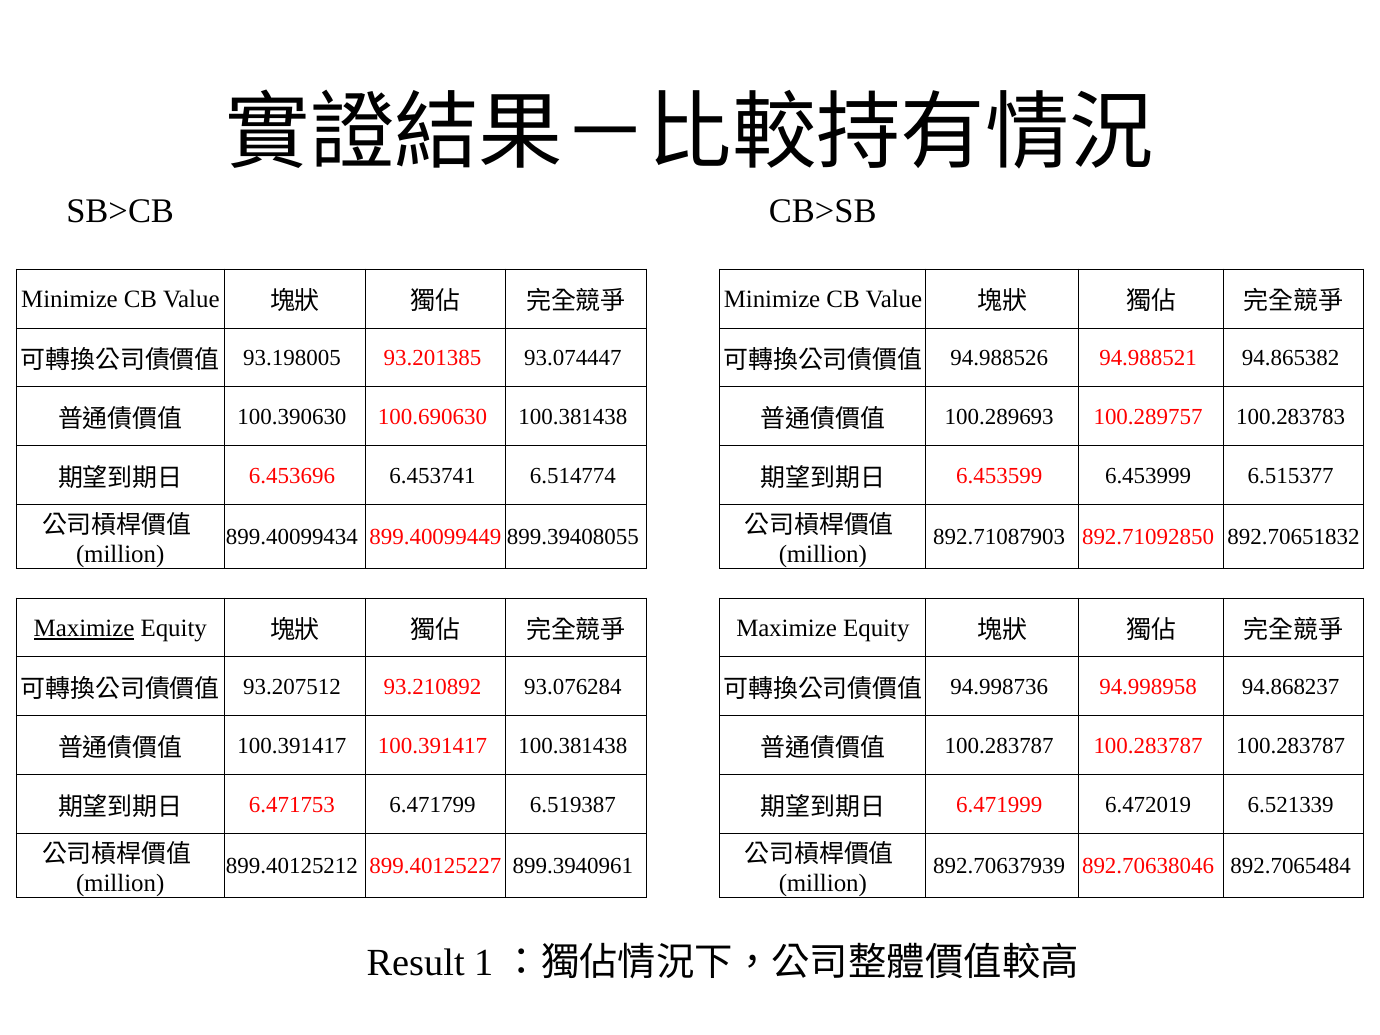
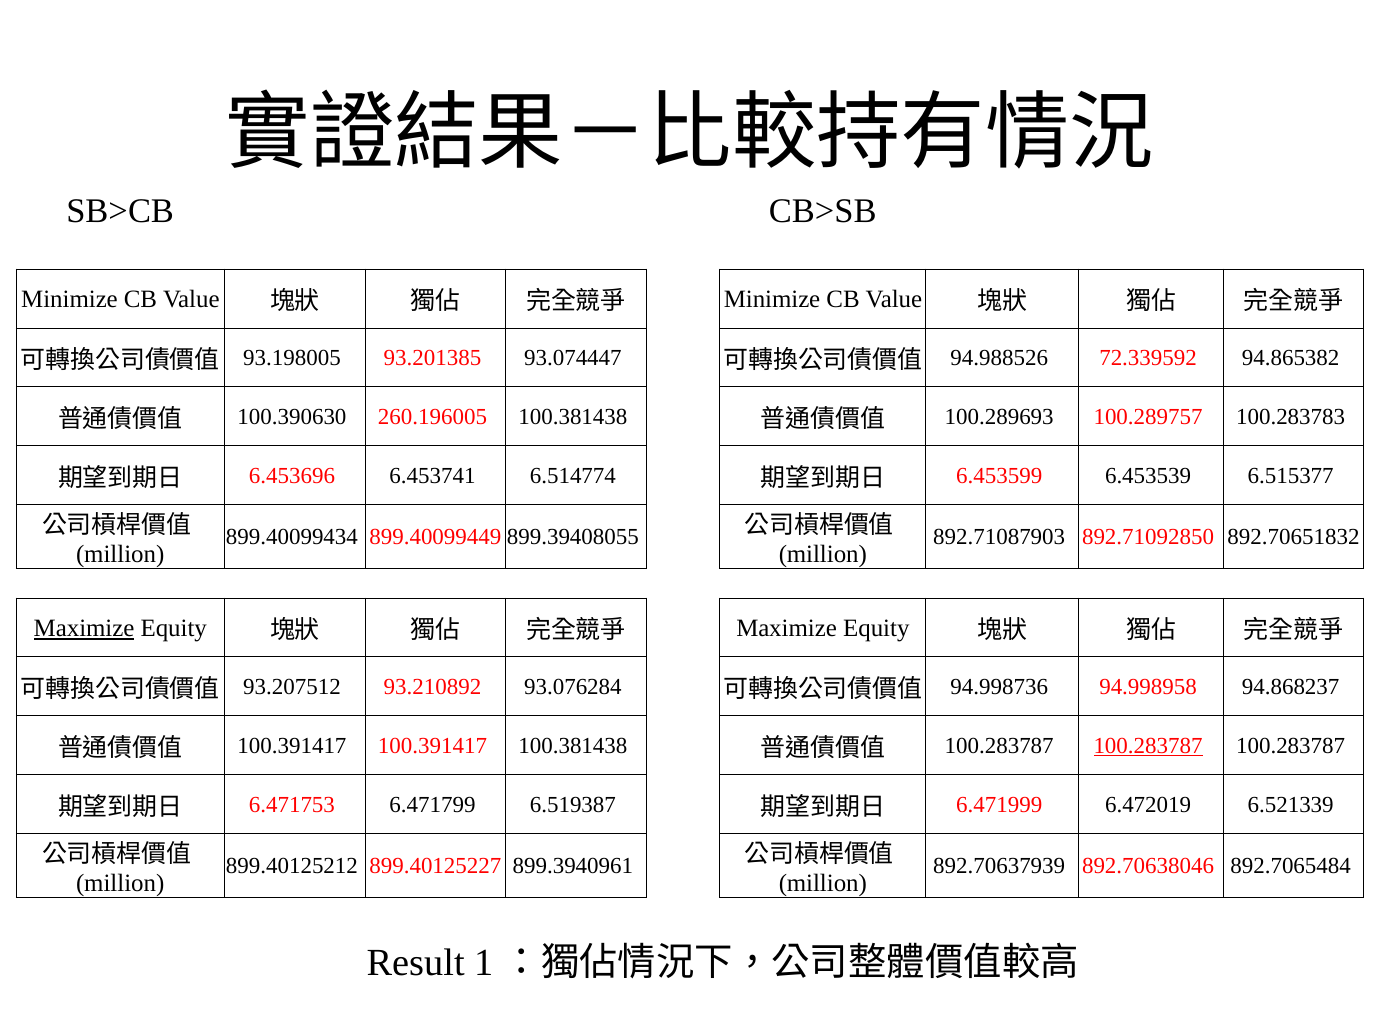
94.988521: 94.988521 -> 72.339592 (1148, 358)
100.690630: 100.690630 -> 260.196005 (433, 417)
6.453999: 6.453999 -> 6.453539 (1148, 476)
100.283787 underline: none -> present (1148, 746)
